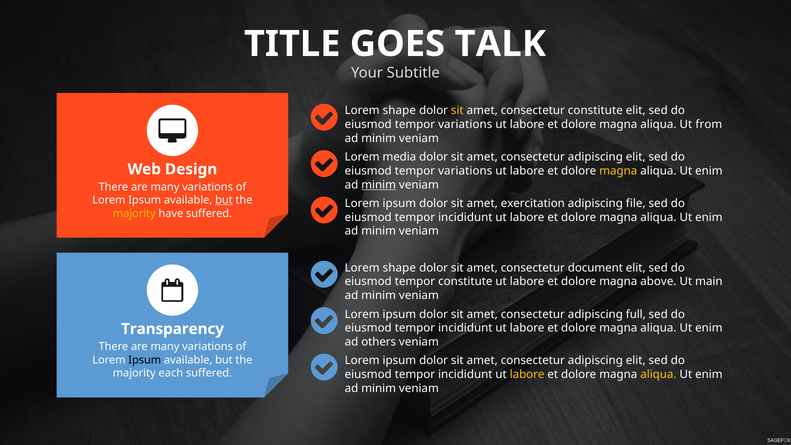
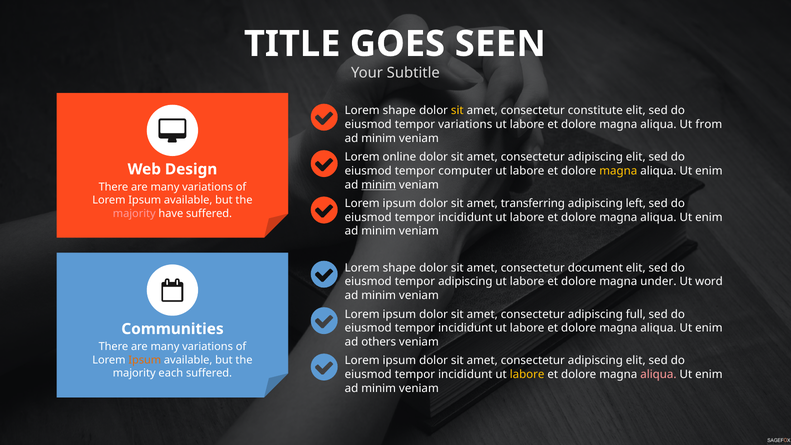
TALK: TALK -> SEEN (500, 44)
media: media -> online (399, 157)
variations: variations -> computer (465, 171)
but underline: present -> none (224, 200)
exercitation: exercitation -> transferring (533, 203)
file: file -> left (636, 203)
majority colour: yellow -> pink (134, 213)
tempor constitute: constitute -> adipiscing (465, 282)
above: above -> under (658, 282)
main: main -> word (709, 282)
Transparency: Transparency -> Communities (172, 329)
Ipsum colour: black -> orange (145, 360)
aliqua colour: yellow -> pink (658, 374)
